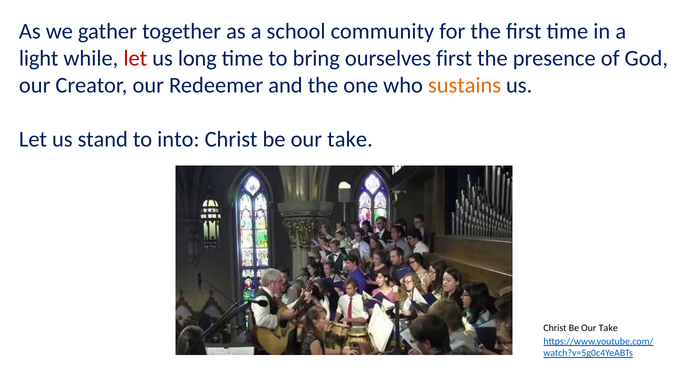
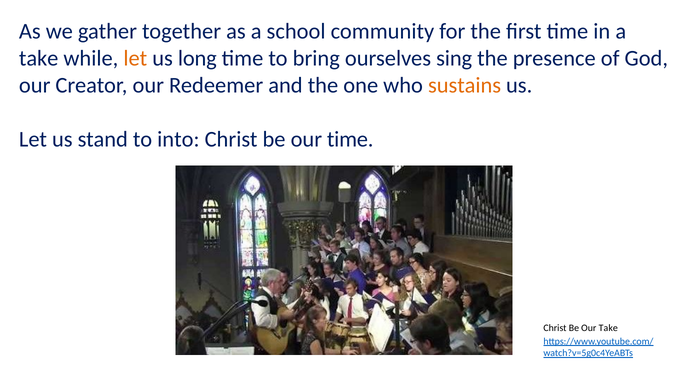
light: light -> take (39, 58)
let colour: red -> orange (135, 58)
ourselves first: first -> sing (454, 58)
take: take -> time (350, 139)
